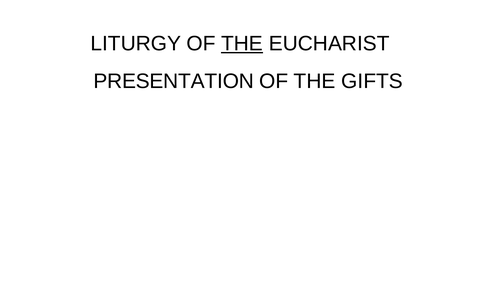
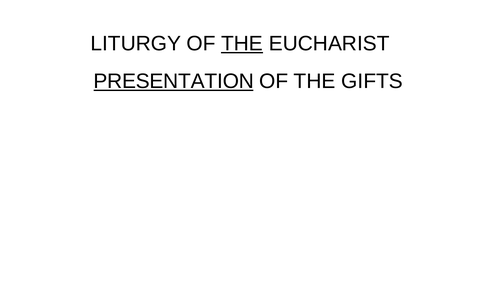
PRESENTATION underline: none -> present (174, 81)
